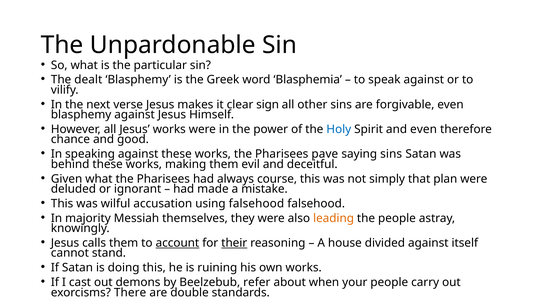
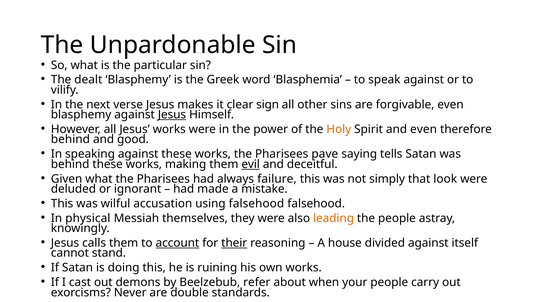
Jesus underline: none -> present (172, 114)
Holy colour: blue -> orange (339, 129)
chance: chance -> behind (70, 139)
saying sins: sins -> tells (391, 154)
evil underline: none -> present (251, 164)
course: course -> failure (277, 178)
plan: plan -> look (445, 178)
majority: majority -> physical (88, 218)
There: There -> Never (130, 292)
